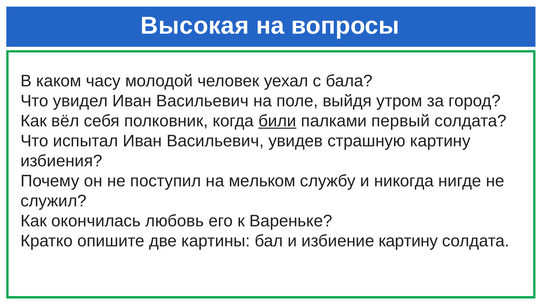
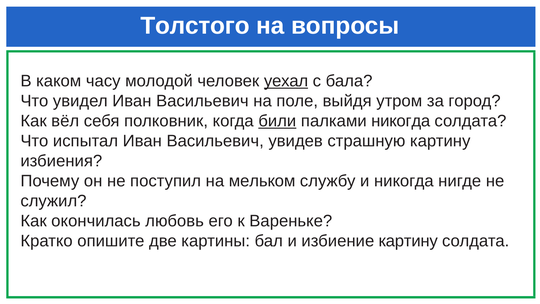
Высокая: Высокая -> Толстого (195, 26)
уехал underline: none -> present (286, 81)
палками первый: первый -> никогда (401, 121)
